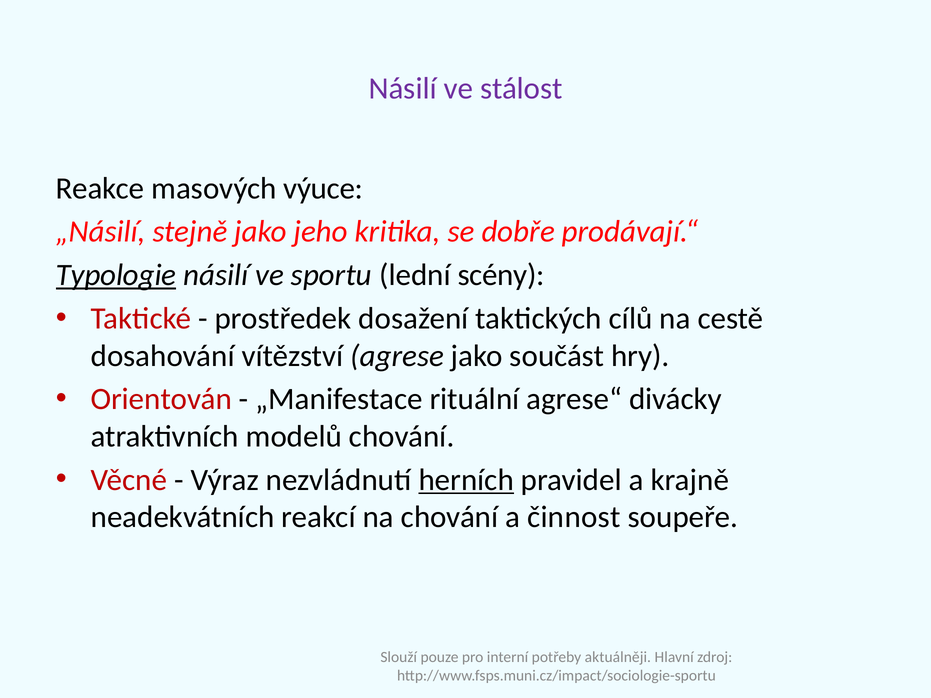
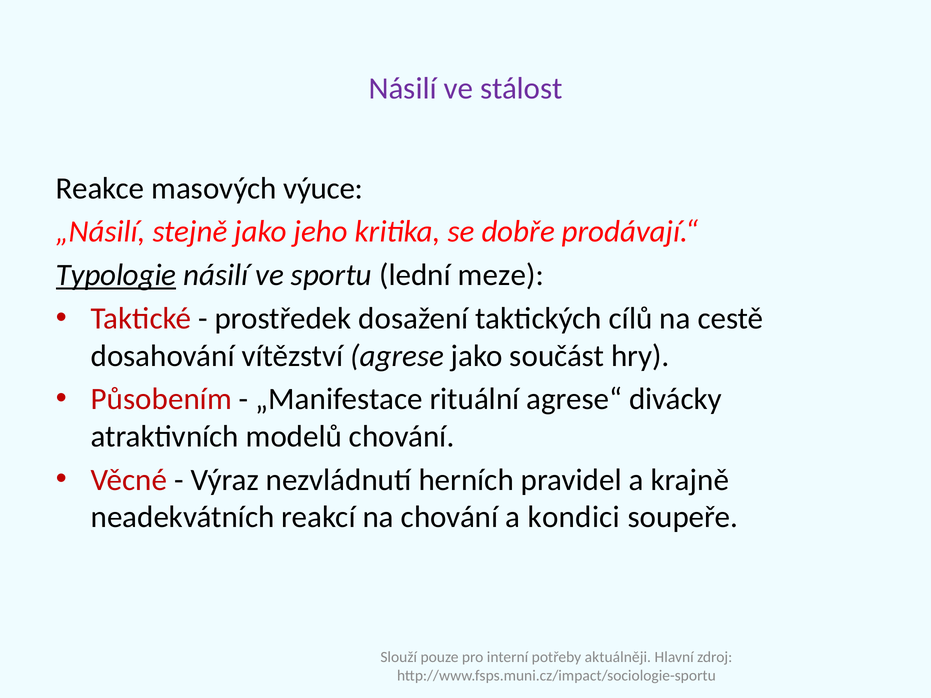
scény: scény -> meze (501, 275)
Orientován: Orientován -> Působením (161, 399)
herních underline: present -> none (466, 480)
činnost: činnost -> kondici (574, 517)
